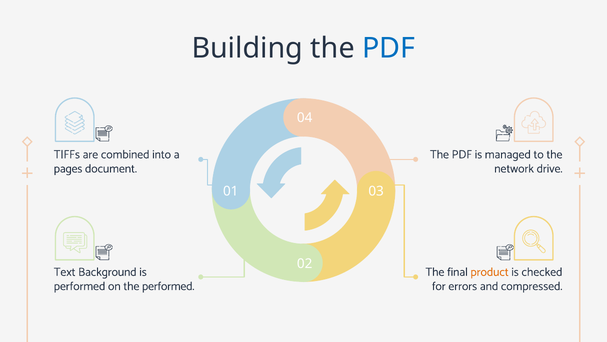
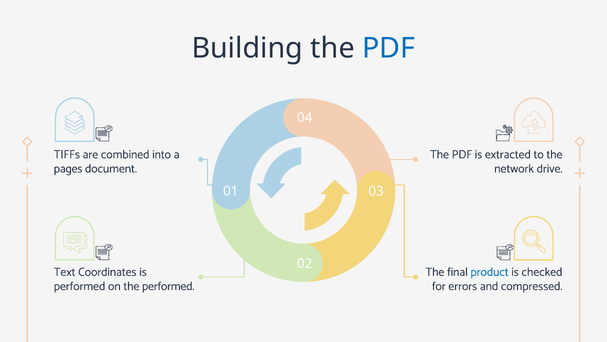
managed: managed -> extracted (508, 154)
Background: Background -> Coordinates (107, 272)
product colour: orange -> blue (490, 272)
